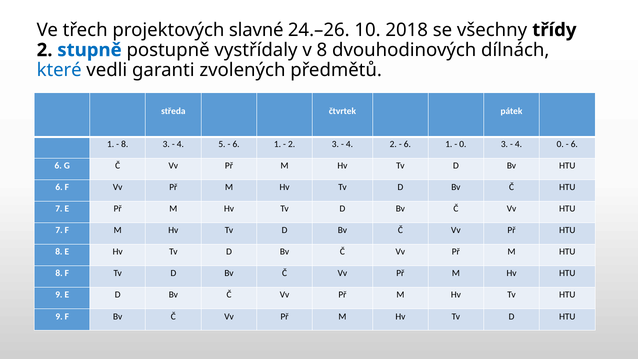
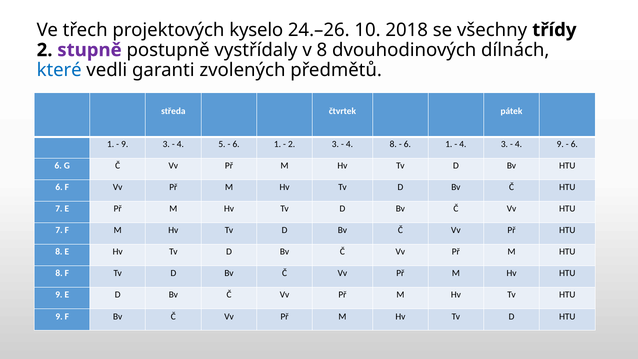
slavné: slavné -> kyselo (256, 30)
stupně colour: blue -> purple (89, 50)
8: 8 -> 9 (125, 144)
4 2: 2 -> 8 (393, 144)
0: 0 -> 4 (463, 144)
4 0: 0 -> 9 (560, 144)
